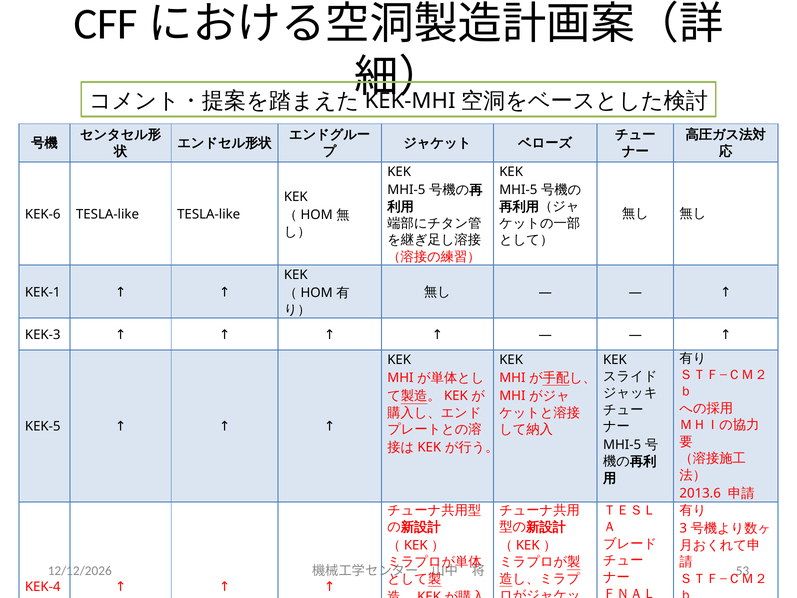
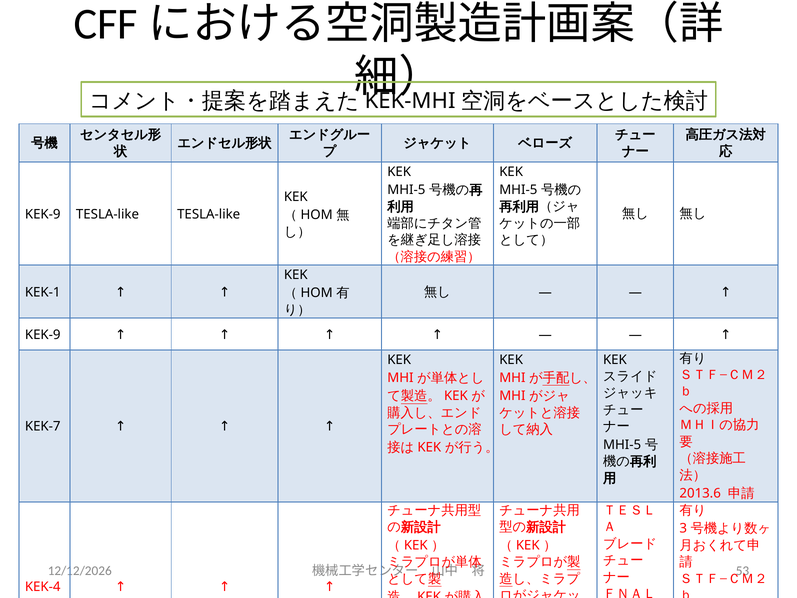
KEK-6: KEK-6 -> KEK-9 (43, 214)
KEK-3: KEK-3 -> KEK-9 (43, 335)
KEK-5: KEK-5 -> KEK-7 (43, 426)
